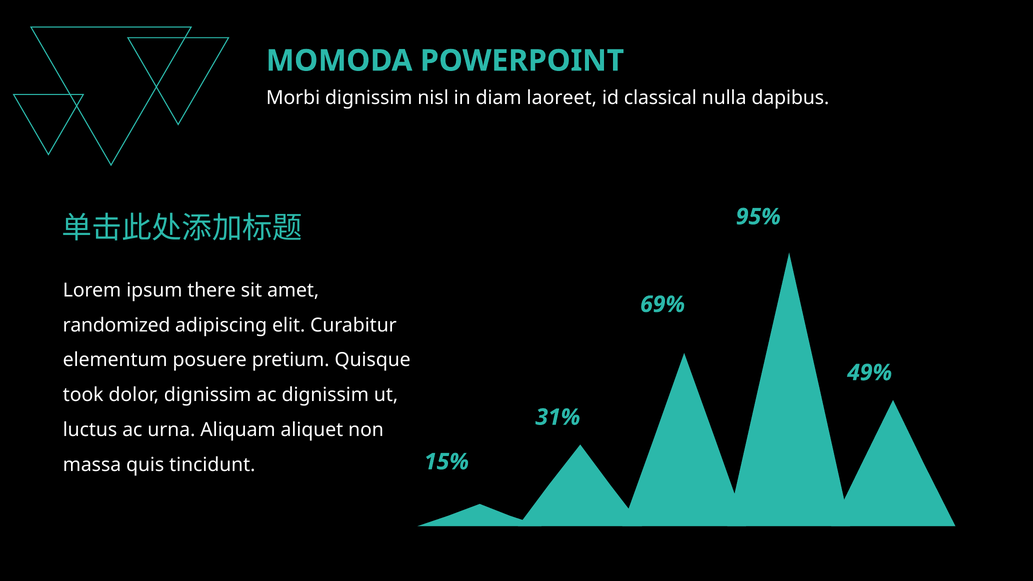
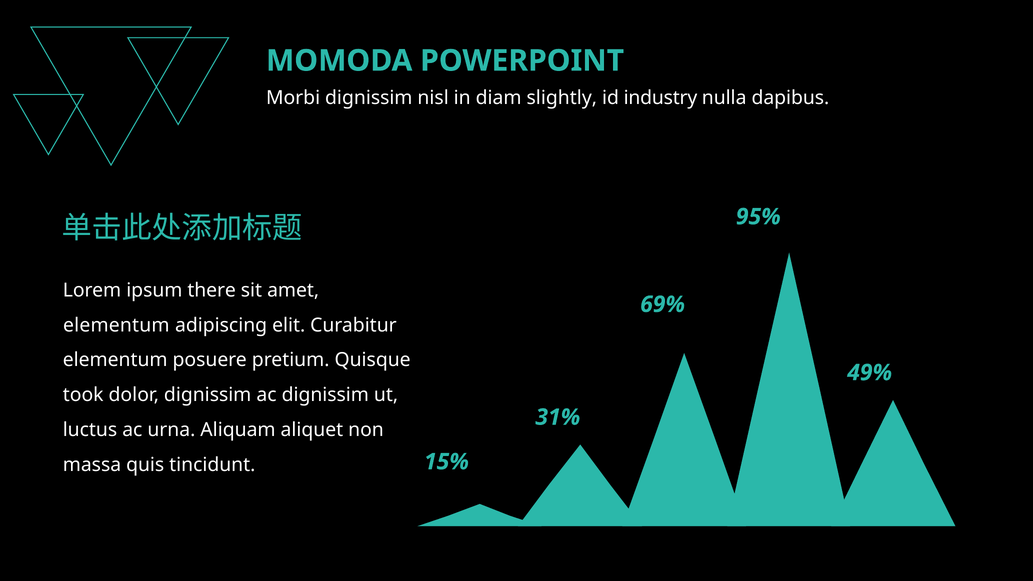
laoreet: laoreet -> slightly (562, 98)
classical: classical -> industry (660, 98)
randomized: randomized -> elementum (116, 325)
